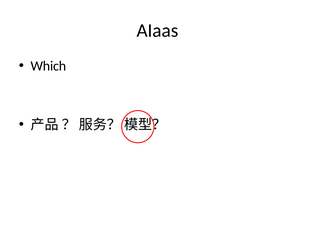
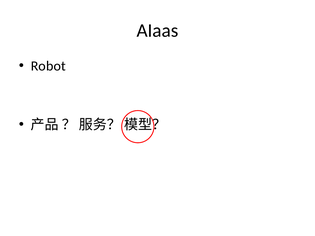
Which: Which -> Robot (48, 66)
